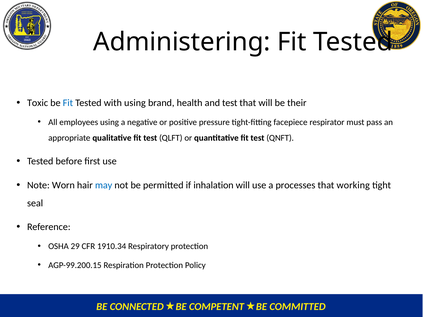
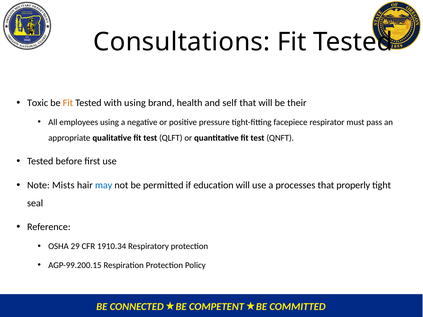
Administering: Administering -> Consultations (182, 42)
Fit colour: blue -> orange (68, 103)
and test: test -> self (230, 103)
Worn: Worn -> Mists (63, 185)
inhalation: inhalation -> education (213, 185)
working: working -> properly (353, 185)
